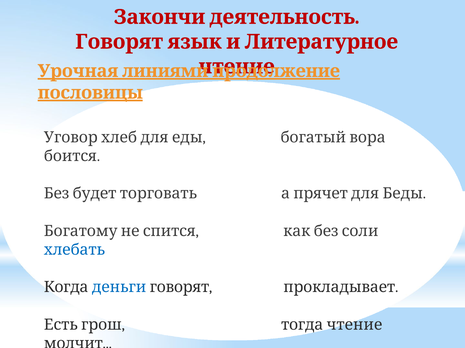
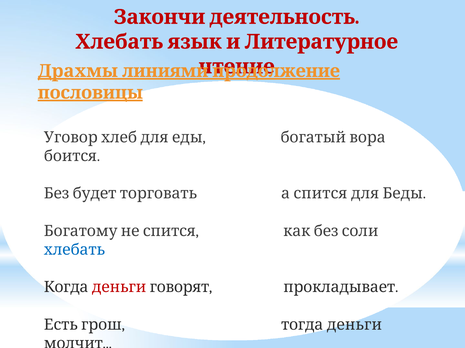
Говорят: Говорят -> Хлебать (119, 42)
Урочная: Урочная -> Драхмы (78, 71)
а прячет: прячет -> спится (320, 194)
деньги colour: blue -> red (119, 288)
тогда чтение: чтение -> деньги (354, 325)
